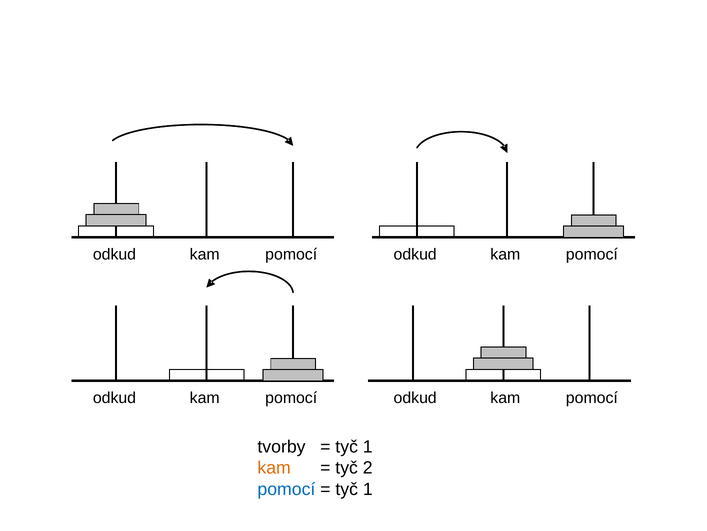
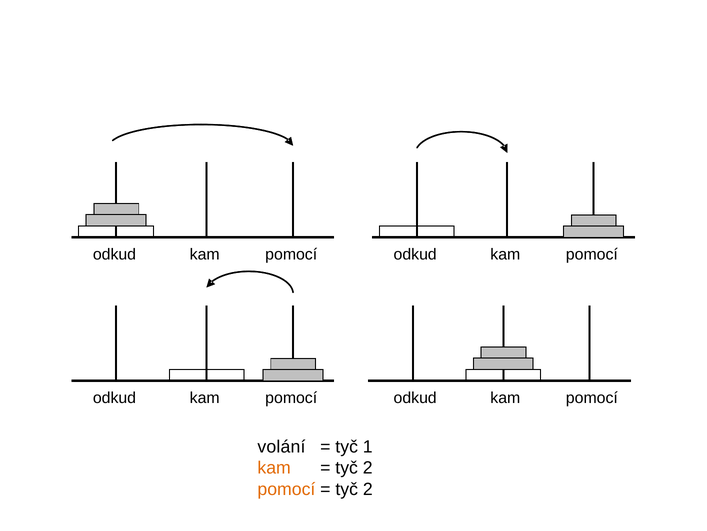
tvorby: tvorby -> volání (281, 446)
pomocí colour: blue -> orange (286, 489)
1: 1 -> 2 (368, 489)
